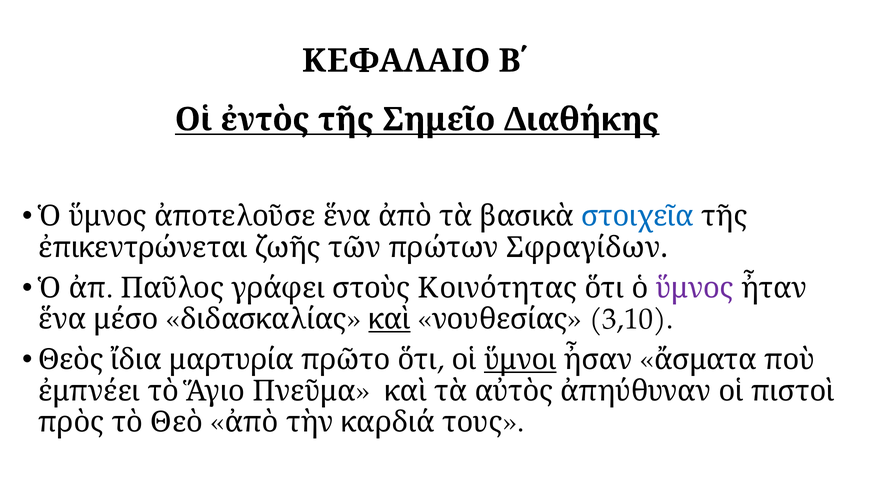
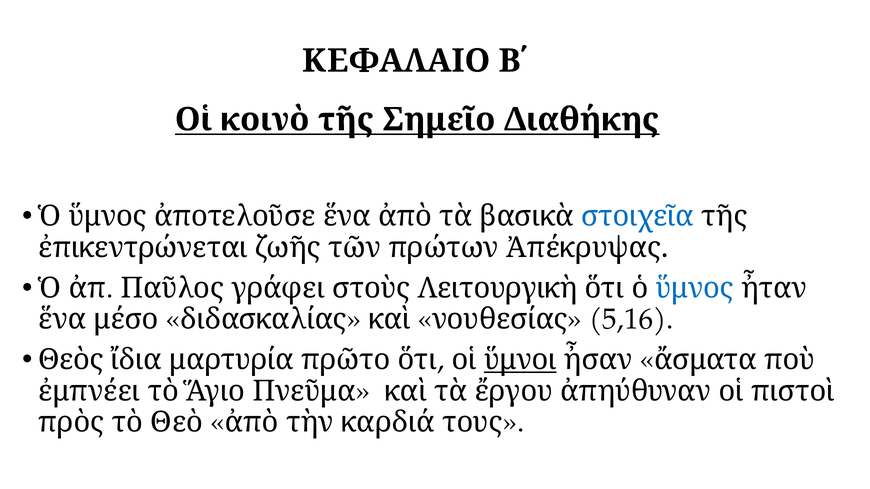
ἐντὸς: ἐντὸς -> κοινὸ (265, 120)
Σφραγίδων: Σφραγίδων -> Ἀπέκρυψας (587, 248)
Κοινότητας: Κοινότητας -> Λειτουργικὴ (498, 288)
ὕμνος colour: purple -> blue (695, 288)
καὶ underline: present -> none (390, 320)
3,10: 3,10 -> 5,16 (631, 320)
αὐτὸς: αὐτὸς -> ἔργου (514, 391)
